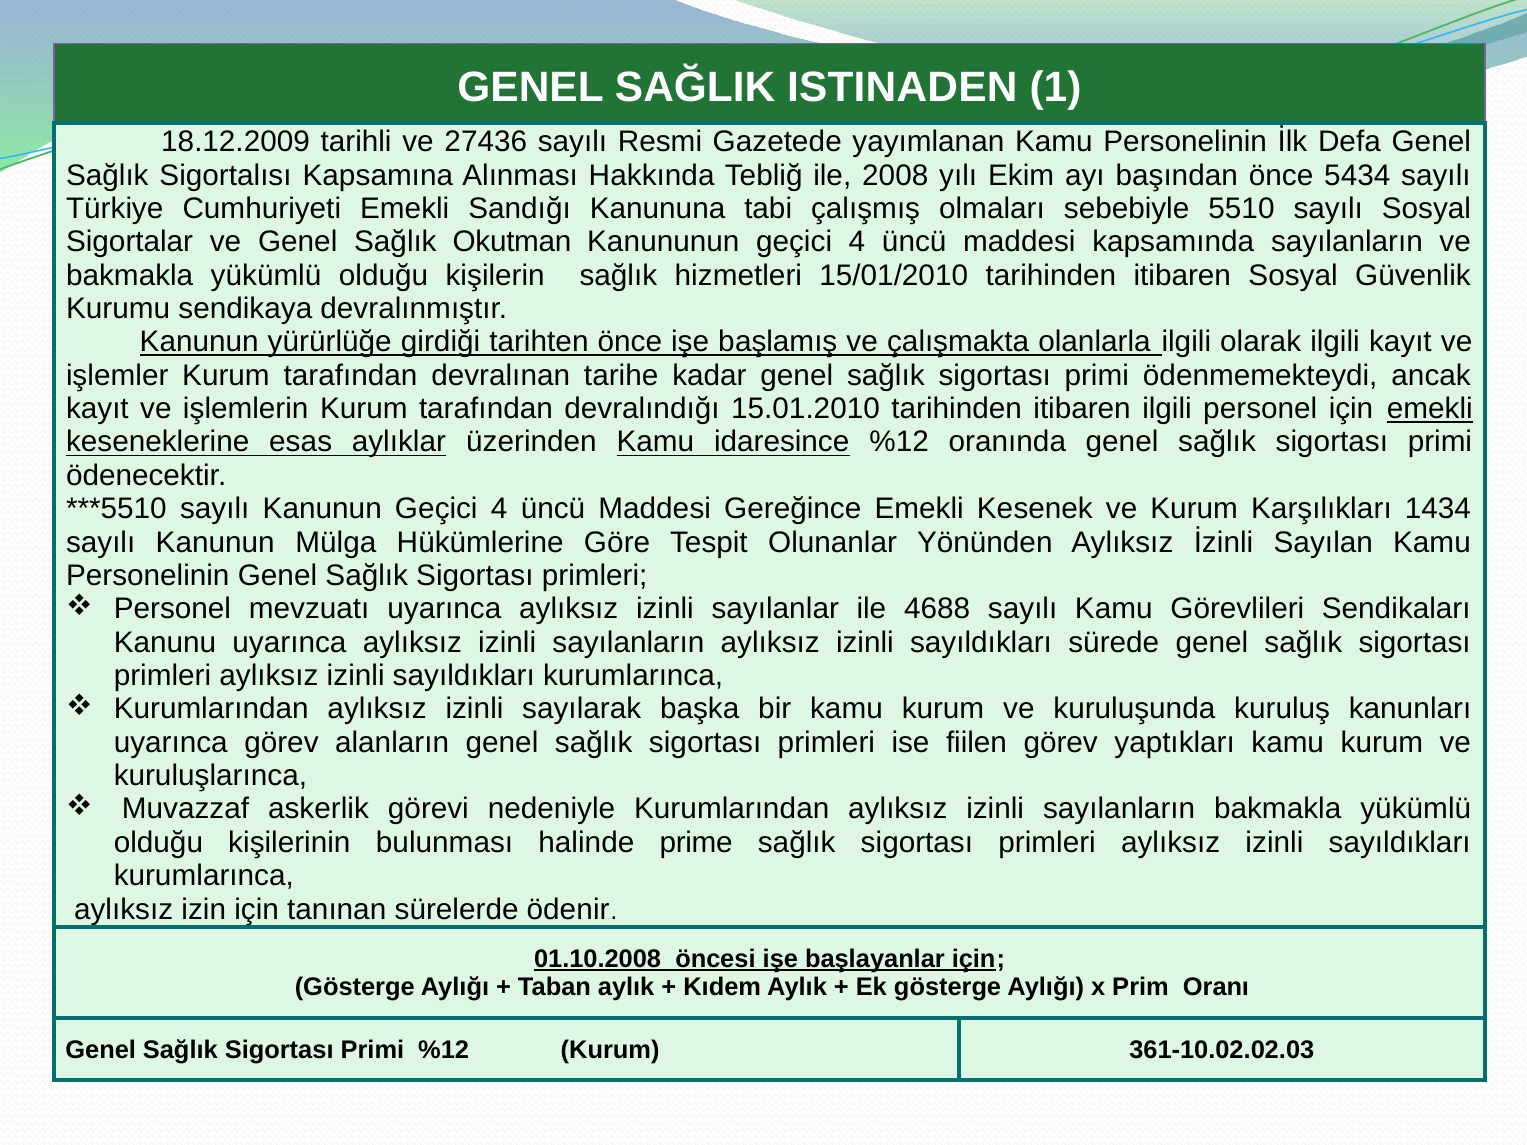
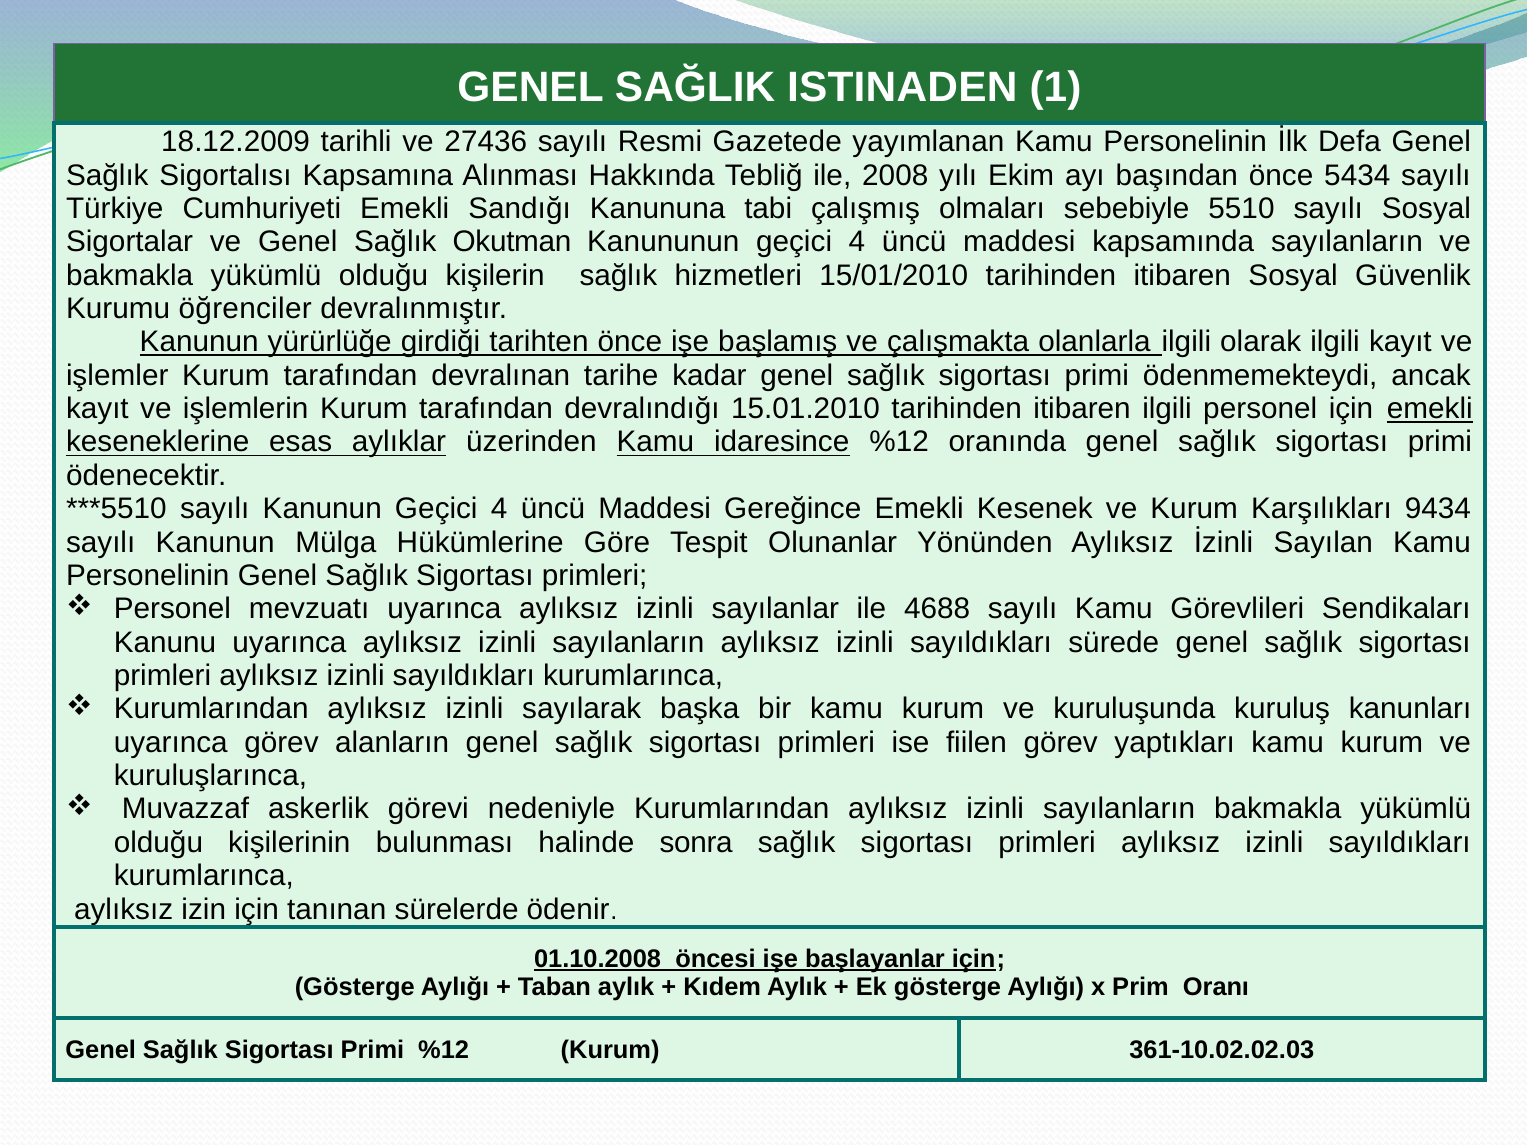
sendikaya: sendikaya -> öğrenciler (245, 309)
1434: 1434 -> 9434 (1438, 509)
prime: prime -> sonra (696, 843)
